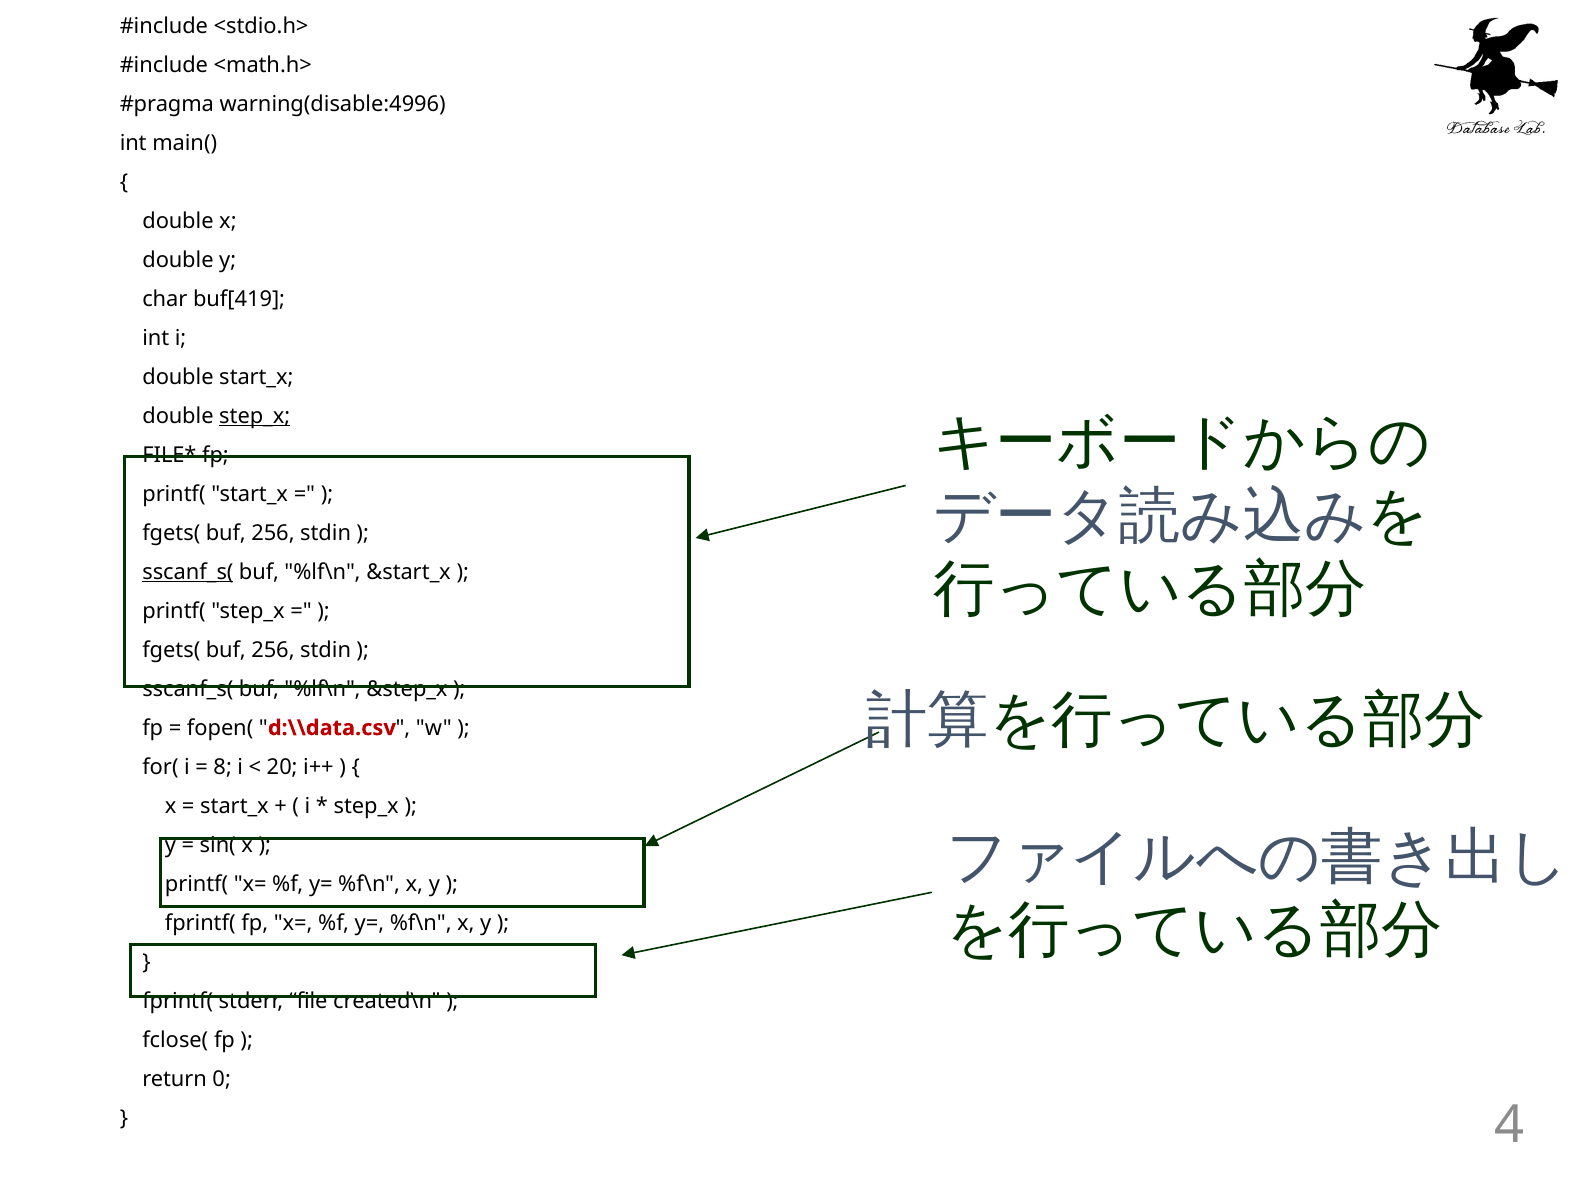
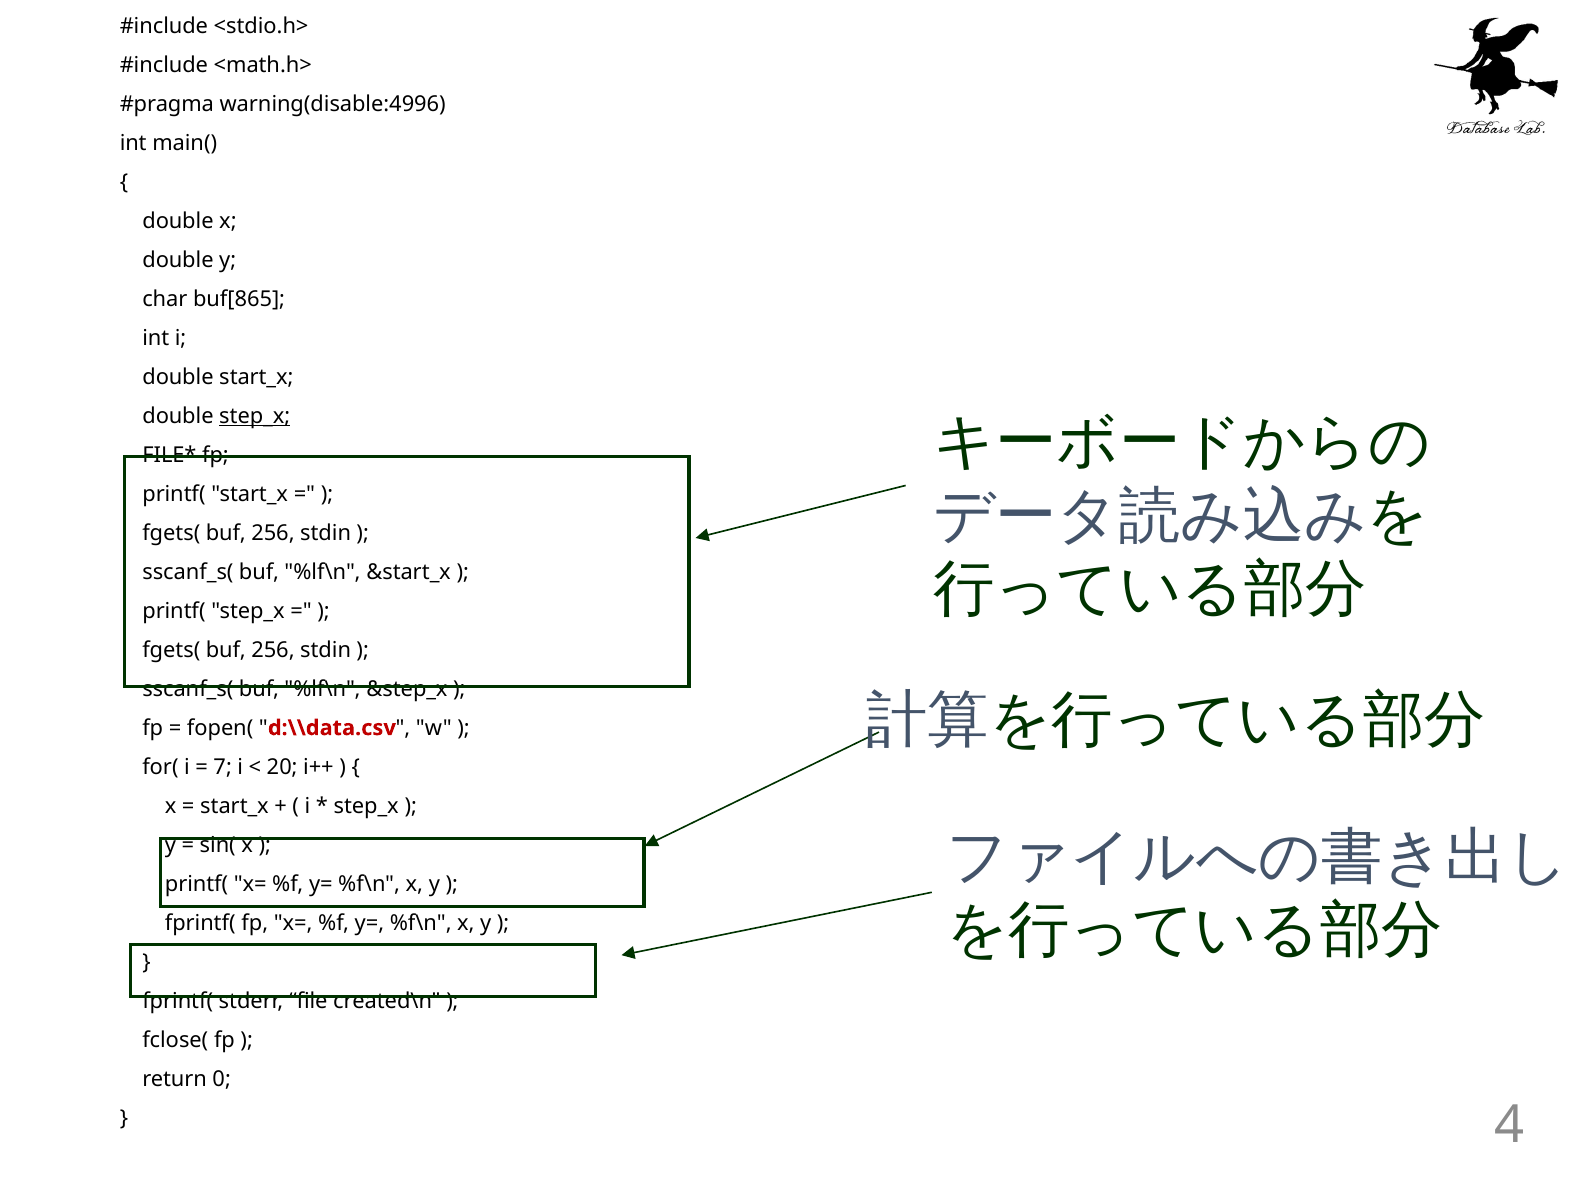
buf[419: buf[419 -> buf[865 (239, 299)
sscanf_s( underline: present -> none (188, 572)
8: 8 -> 7 (223, 767)
